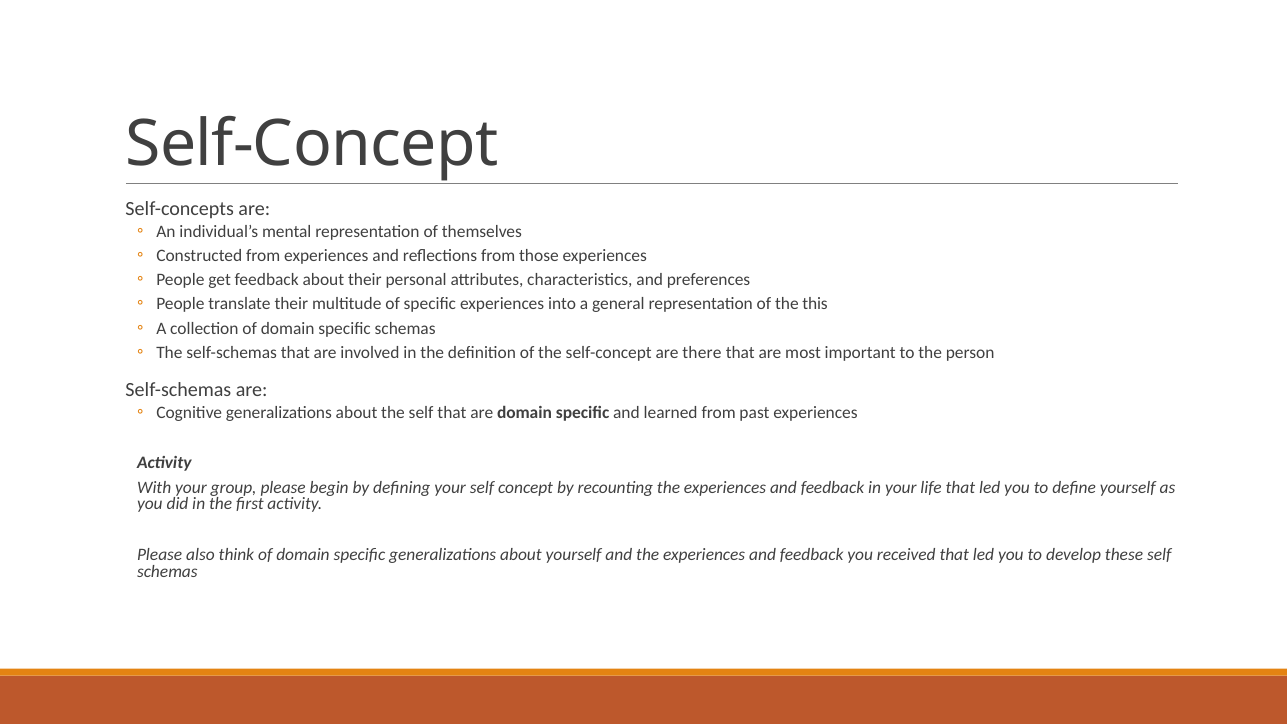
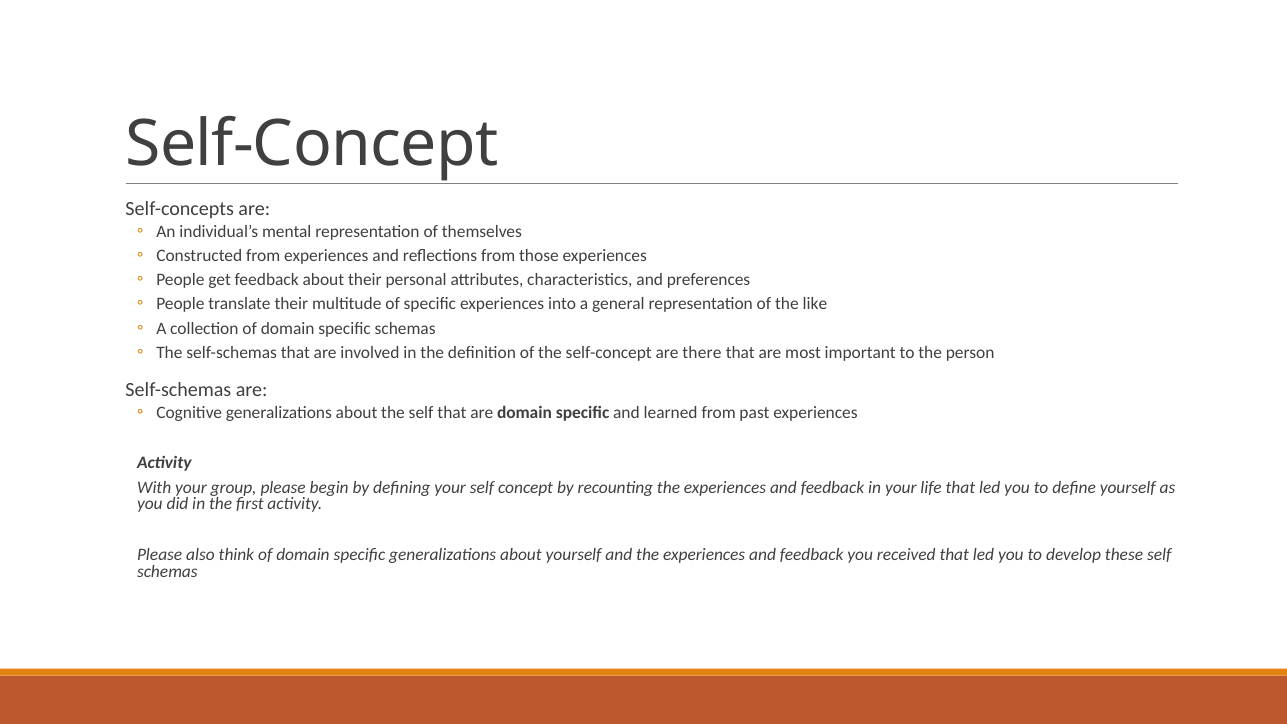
this: this -> like (815, 304)
